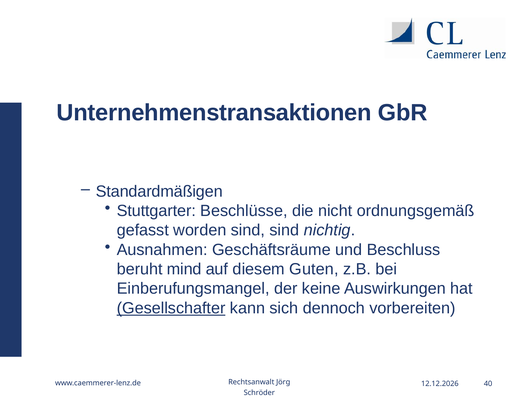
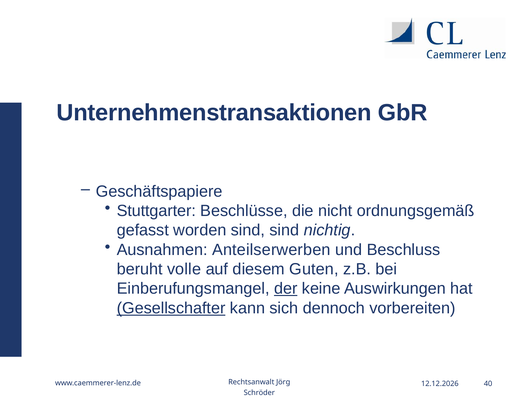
Standardmäßigen: Standardmäßigen -> Geschäftspapiere (159, 191)
Geschäftsräume: Geschäftsräume -> Anteilserwerben (271, 250)
mind: mind -> volle (184, 269)
der underline: none -> present (286, 289)
